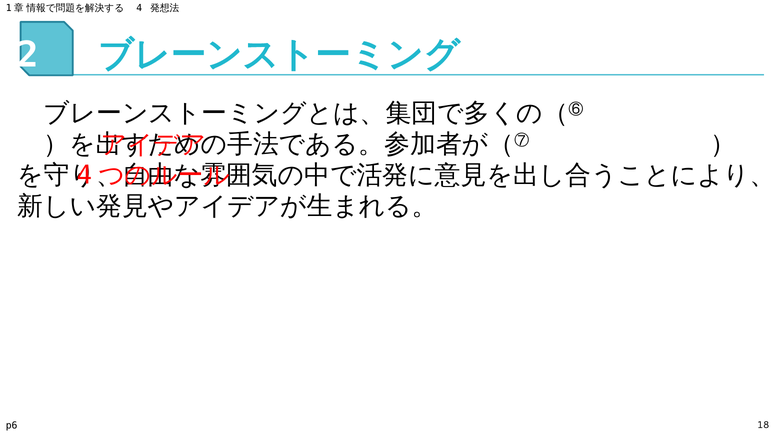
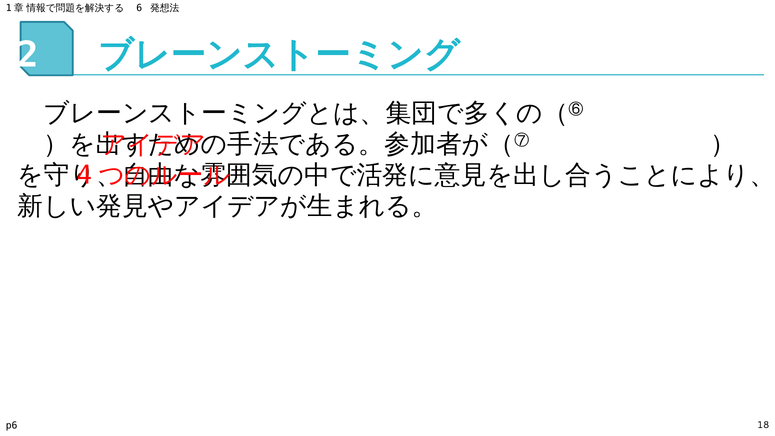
4: 4 -> 6 (139, 8)
